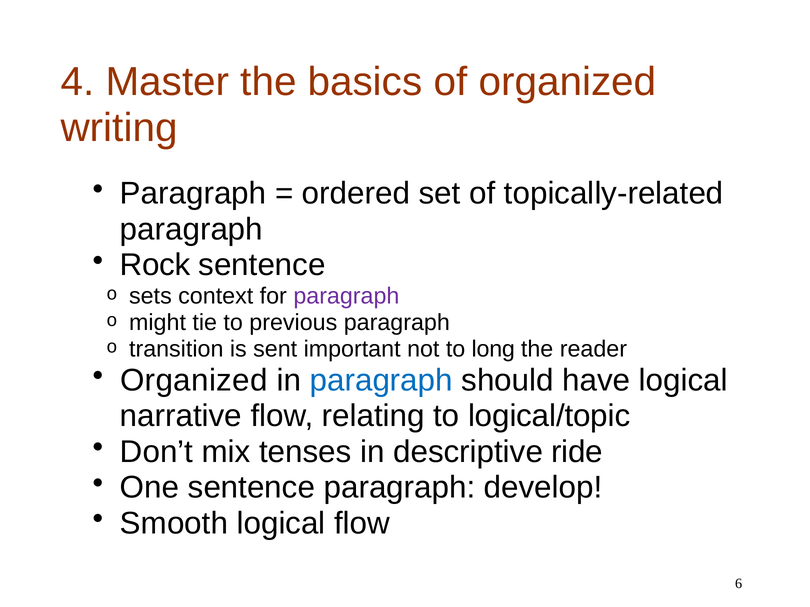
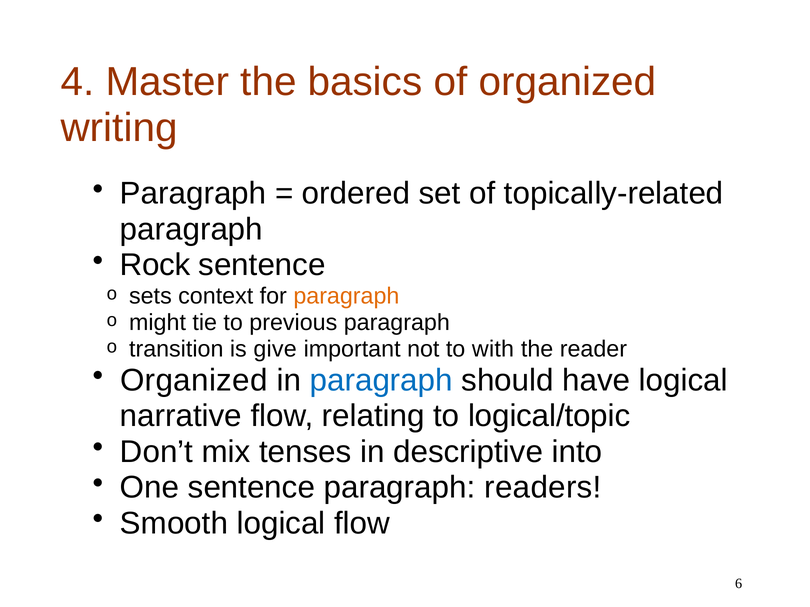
paragraph colour: purple -> orange (346, 296)
sent: sent -> give (275, 349)
long: long -> with (493, 349)
ride: ride -> into (577, 452)
develop: develop -> readers (543, 488)
